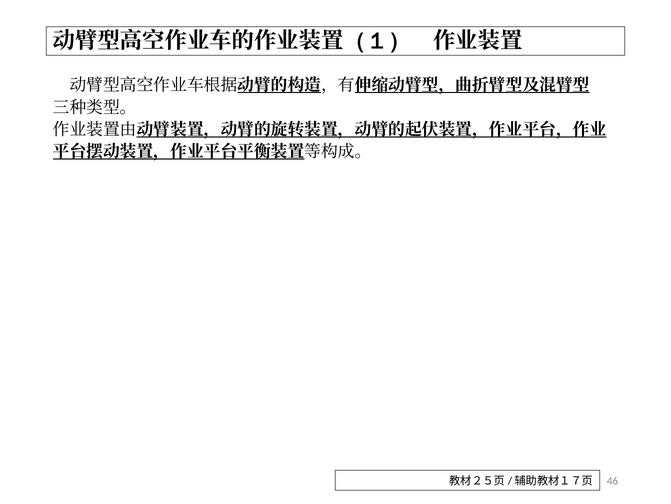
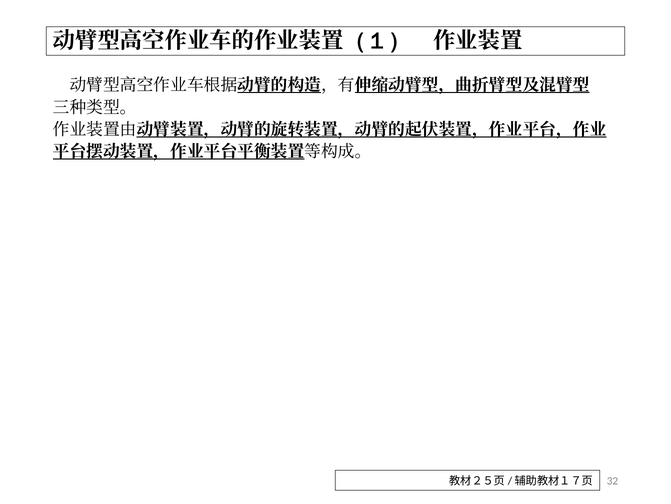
46: 46 -> 32 (612, 480)
